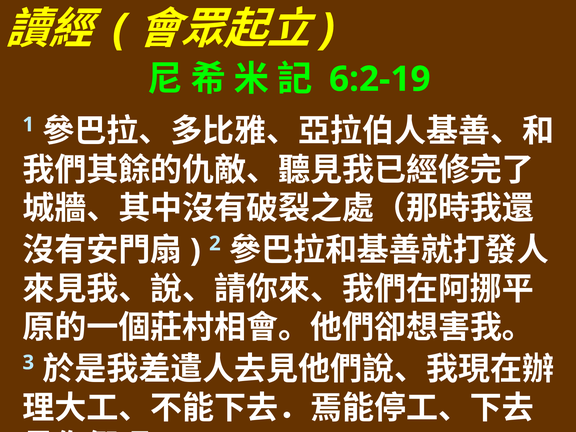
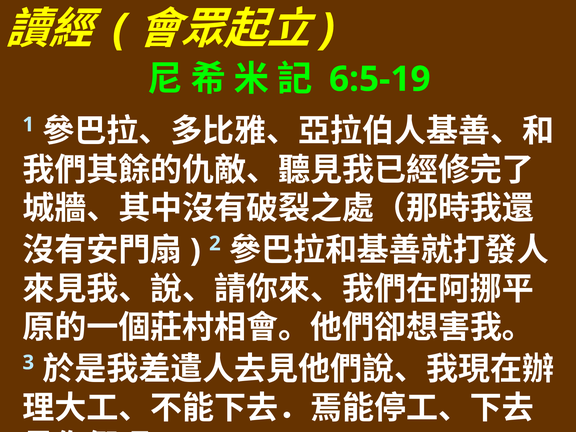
6:2-19: 6:2-19 -> 6:5-19 (380, 79)
